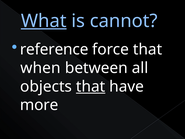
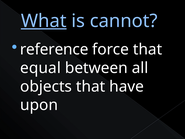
when: when -> equal (41, 68)
that underline: present -> none (91, 86)
more: more -> upon (39, 105)
